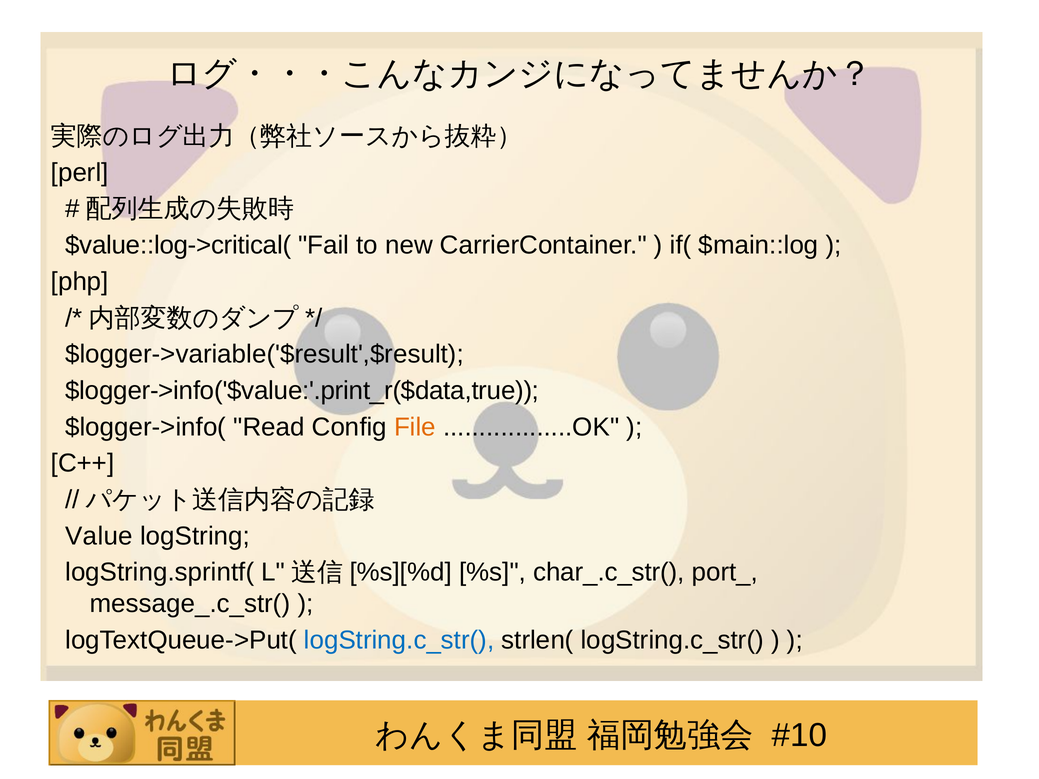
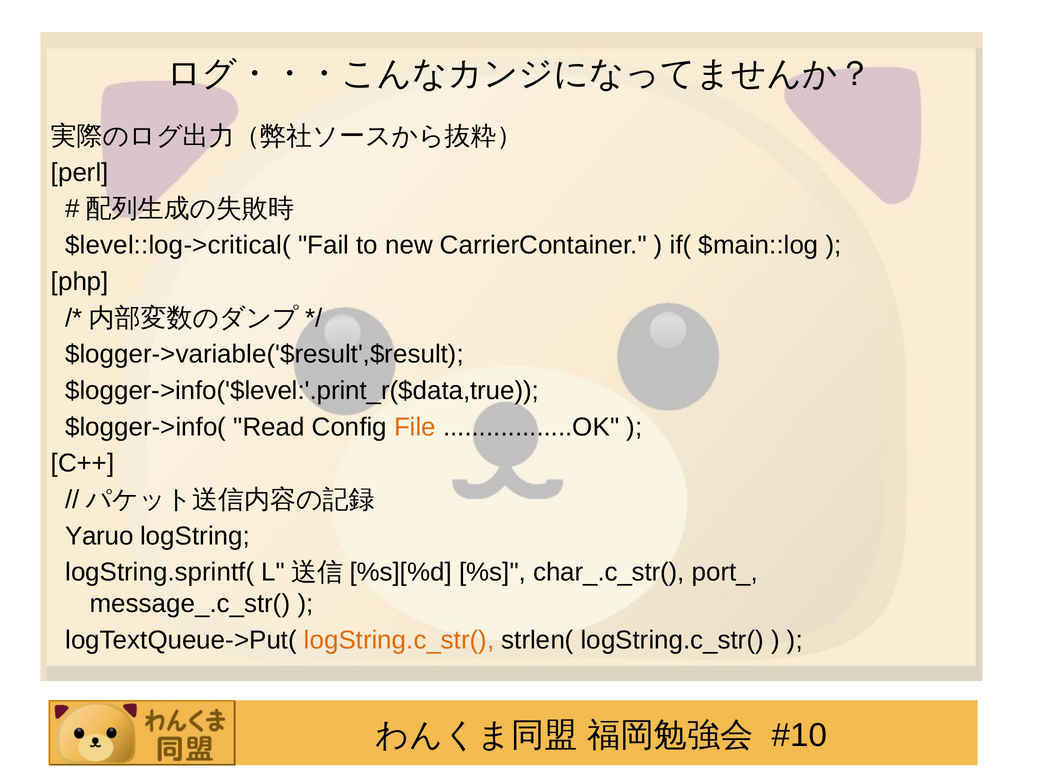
$value::log->critical(: $value::log->critical( -> $level::log->critical( (178, 245)
$logger->info('$value:'.print_r($data,true: $logger->info('$value:'.print_r($data,true -> $logger->info('$level:'.print_r($data,true (302, 391)
Value: Value -> Yaruo (99, 536)
logString.c_str( colour: blue -> orange (399, 640)
